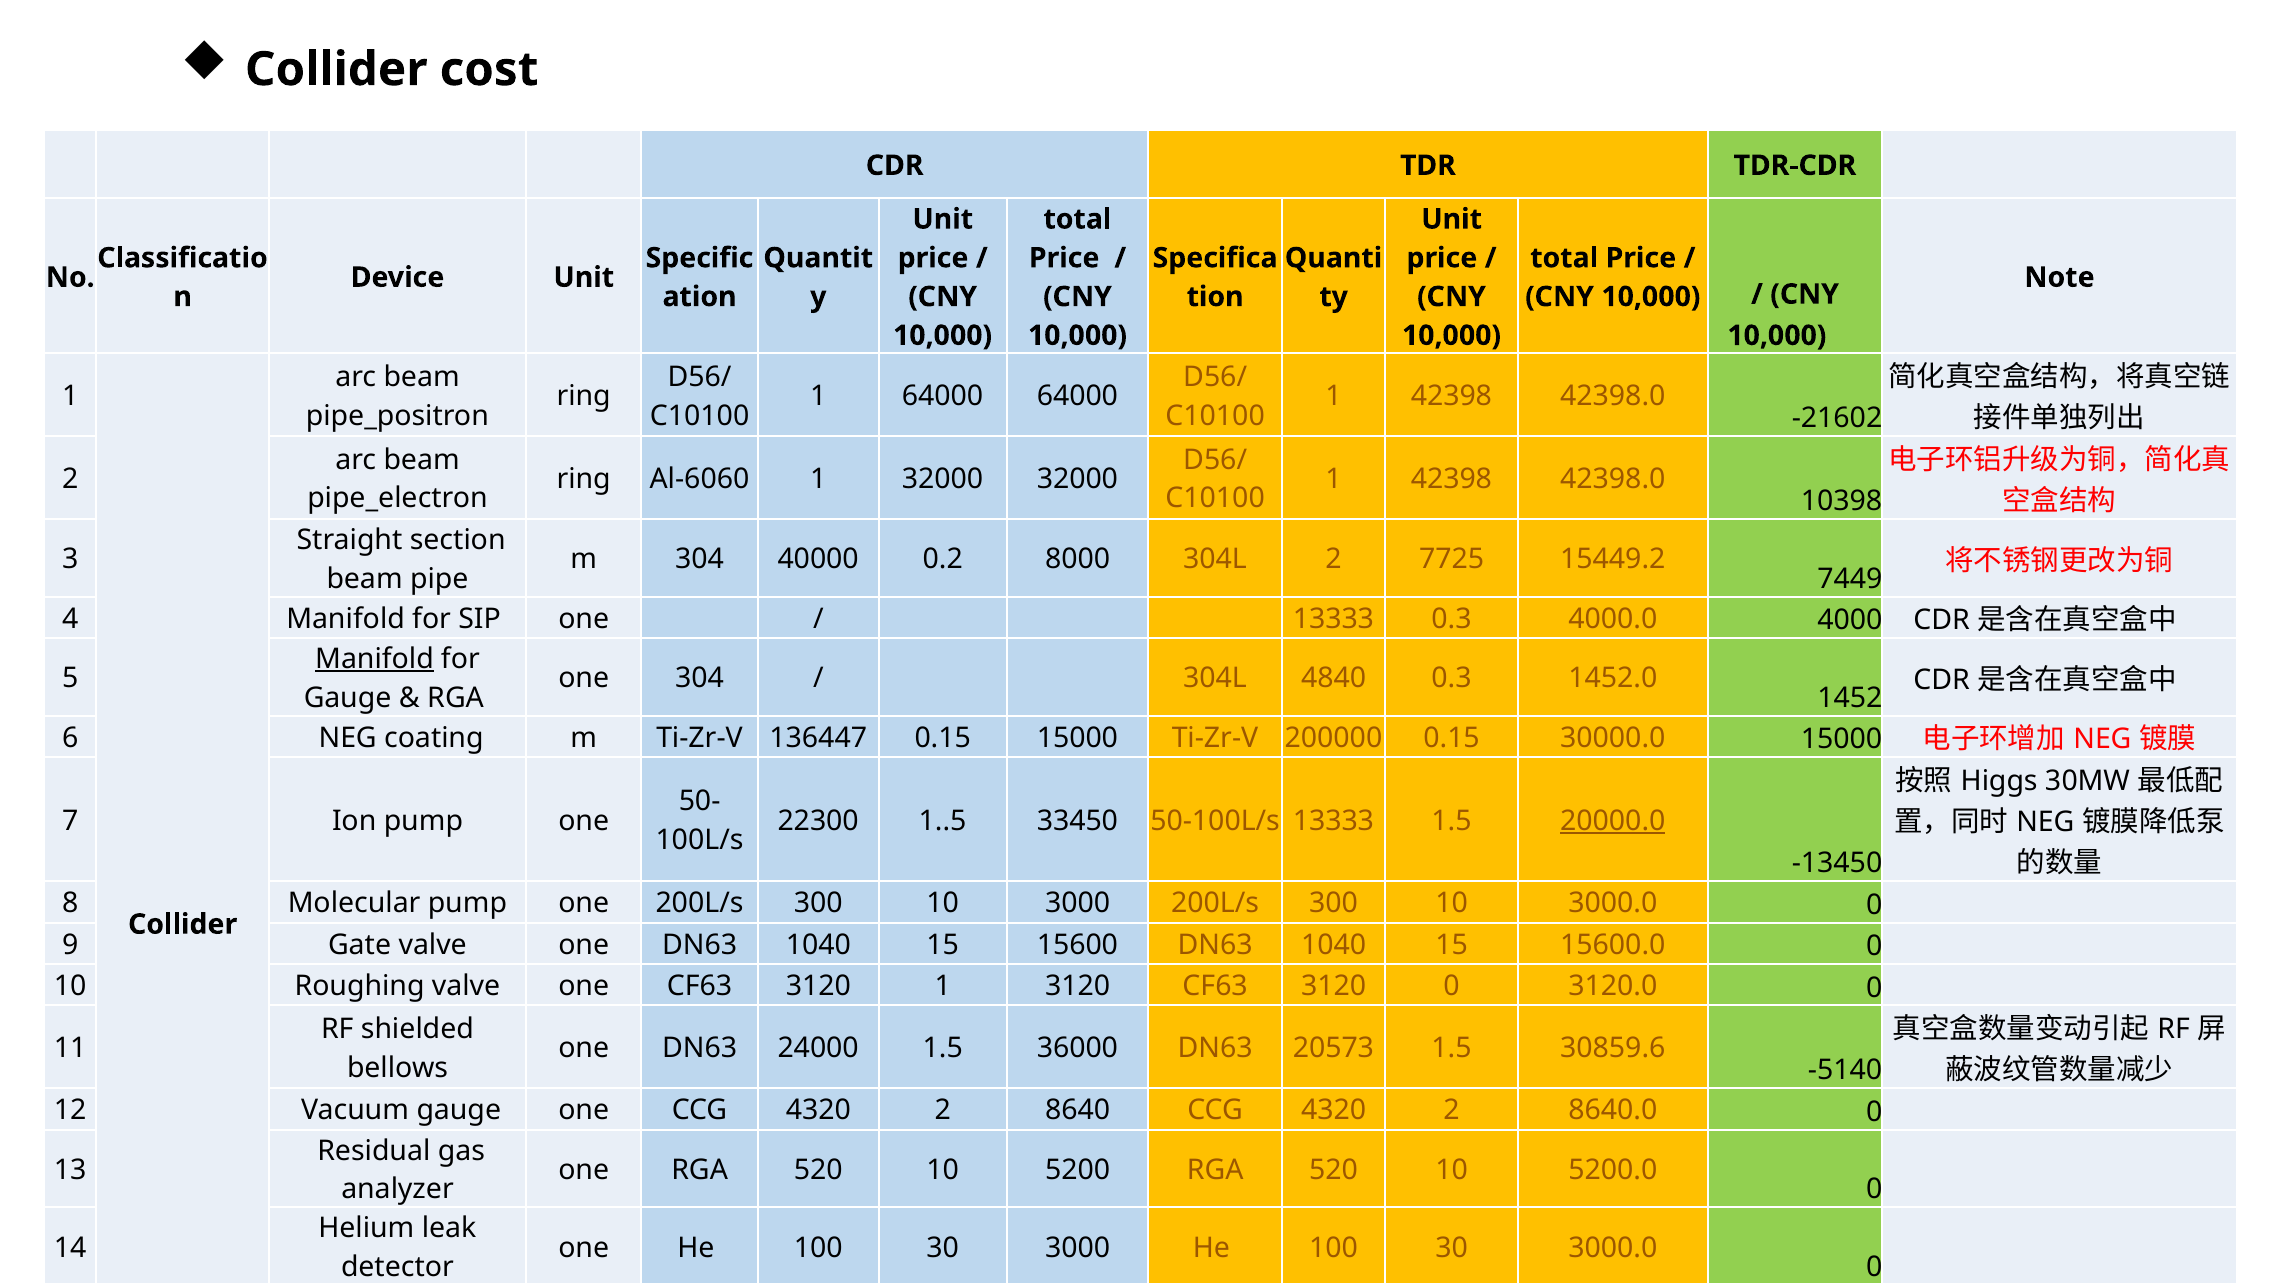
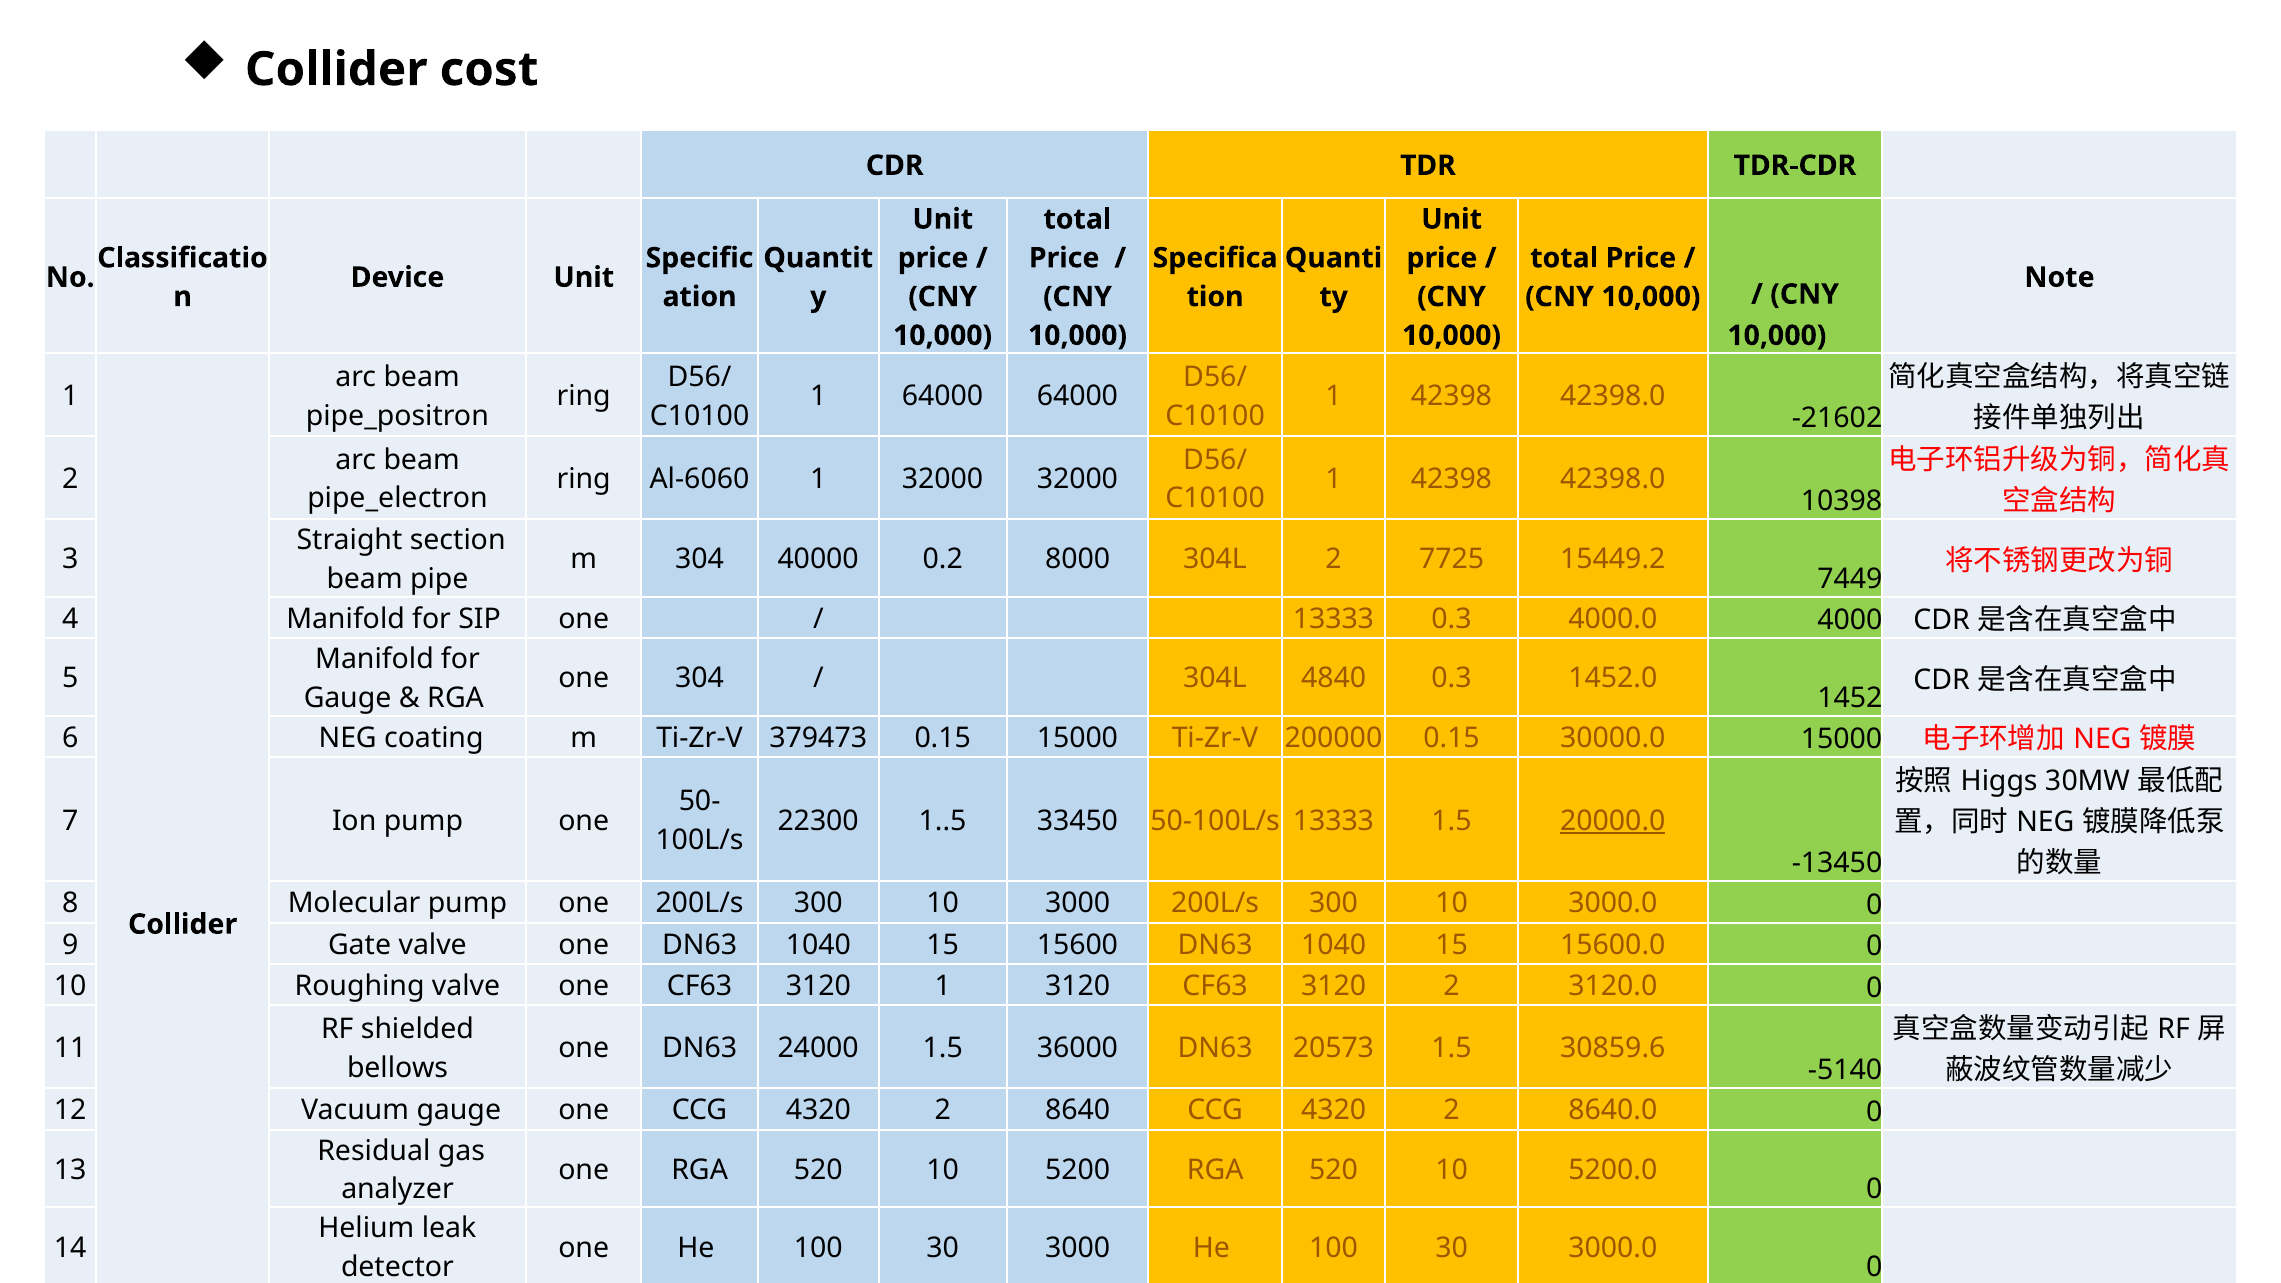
Manifold underline: present -> none (374, 659)
136447: 136447 -> 379473 (818, 738)
3120 0: 0 -> 2 (1452, 986)
